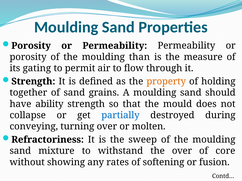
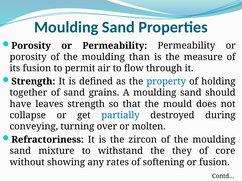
its gating: gating -> fusion (37, 68)
property colour: orange -> blue (166, 82)
ability: ability -> leaves (49, 104)
sweep: sweep -> zircon (143, 140)
the over: over -> they (182, 151)
